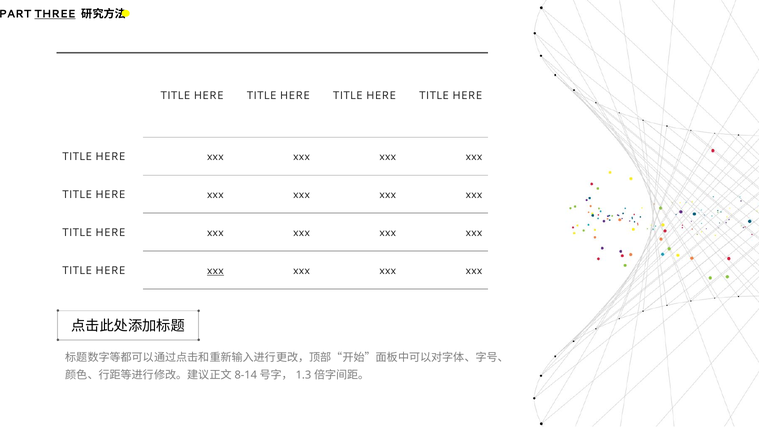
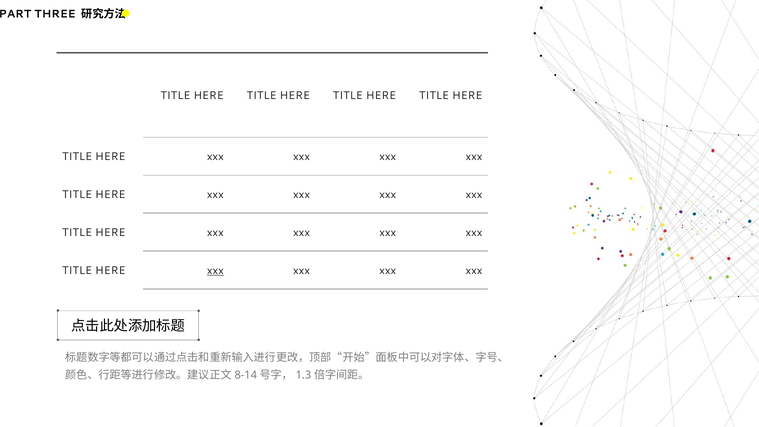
THREE underline: present -> none (55, 14)
